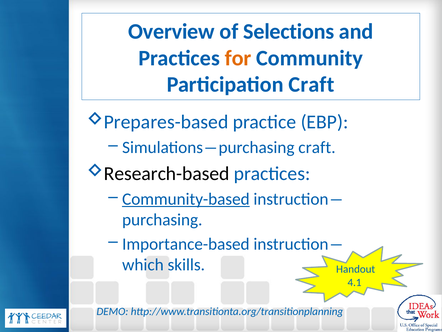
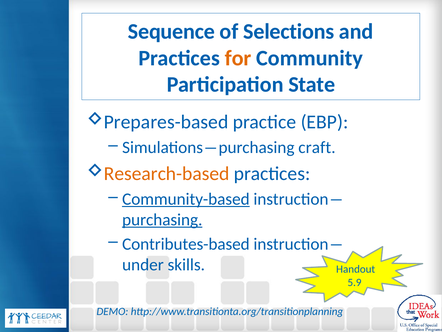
Overview: Overview -> Sequence (171, 31)
Participation Craft: Craft -> State (312, 85)
Research-based colour: black -> orange (167, 174)
purchasing underline: none -> present (162, 220)
Importance-based: Importance-based -> Contributes-based (186, 244)
which: which -> under (143, 264)
4.1: 4.1 -> 5.9 (355, 282)
